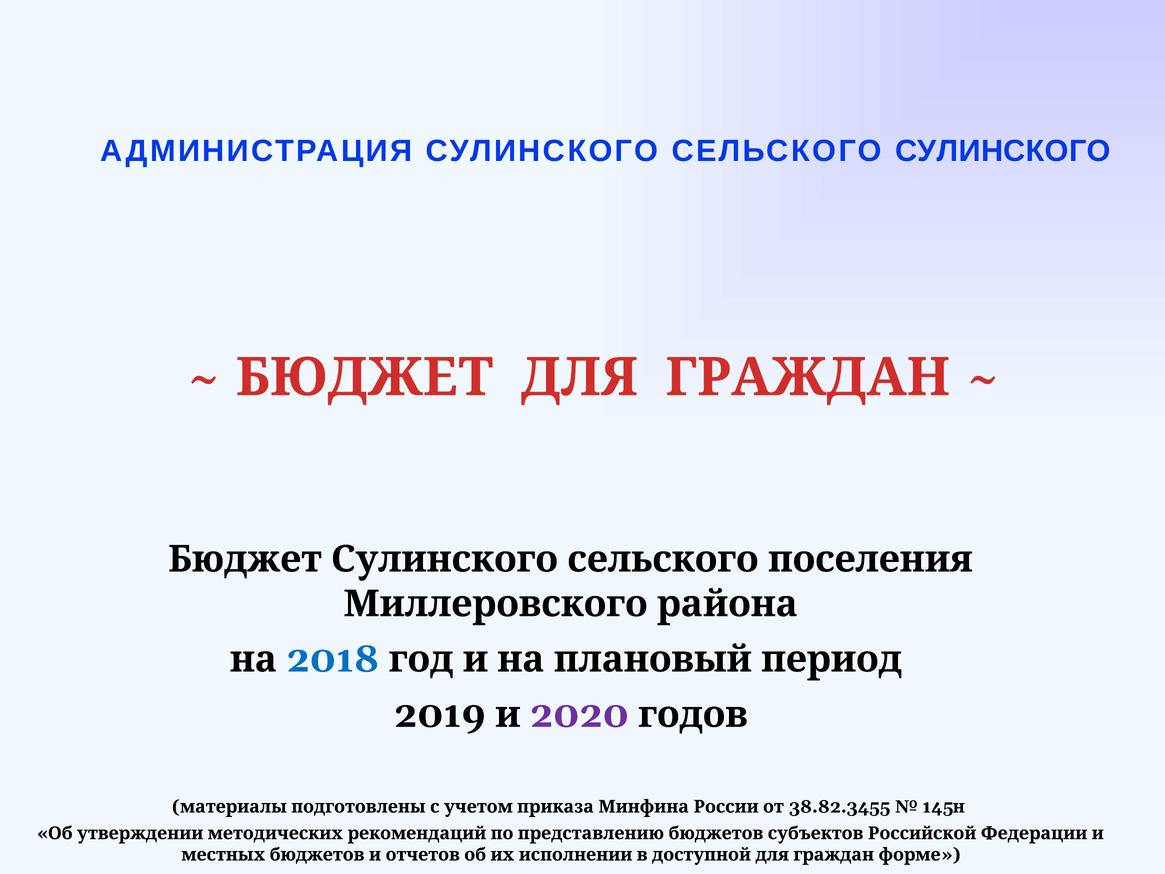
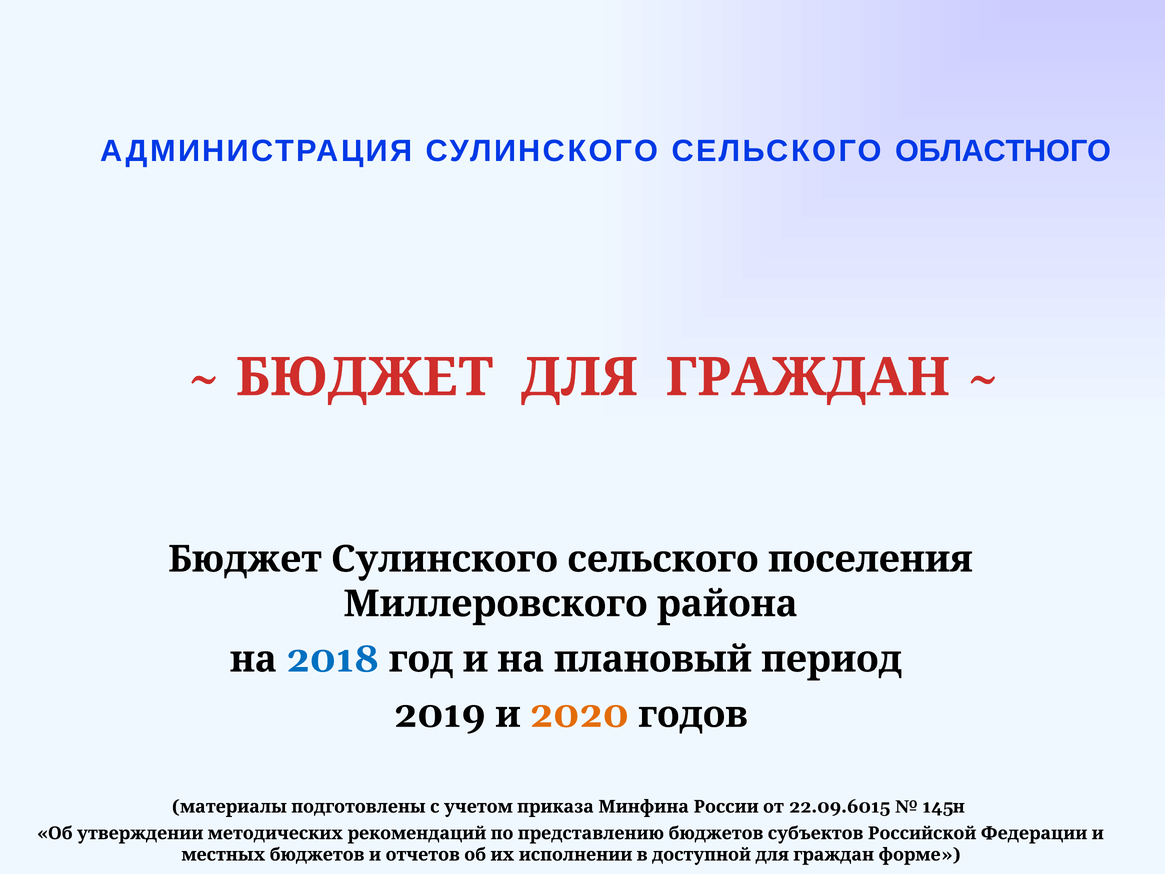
СЕЛЬСКОГО СУЛИНСКОГО: СУЛИНСКОГО -> ОБЛАСТНОГО (1003, 151)
2020 colour: purple -> orange (579, 714)
38.82.3455: 38.82.3455 -> 22.09.6015 (840, 807)
